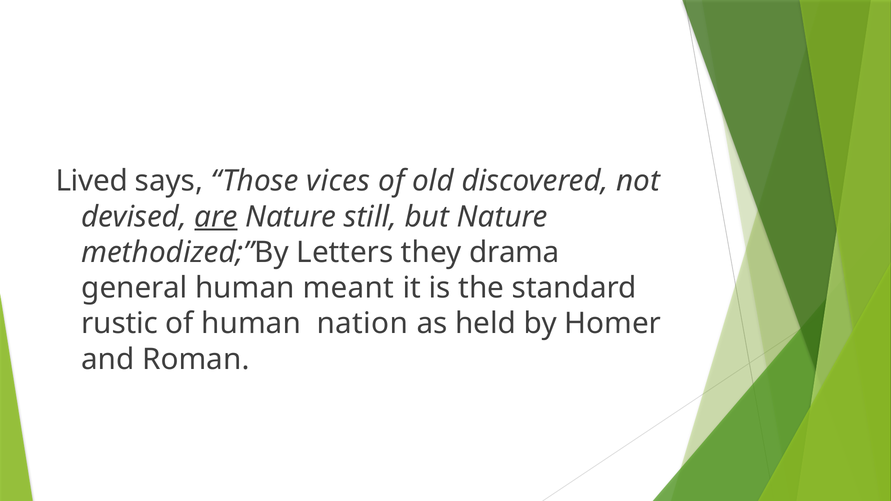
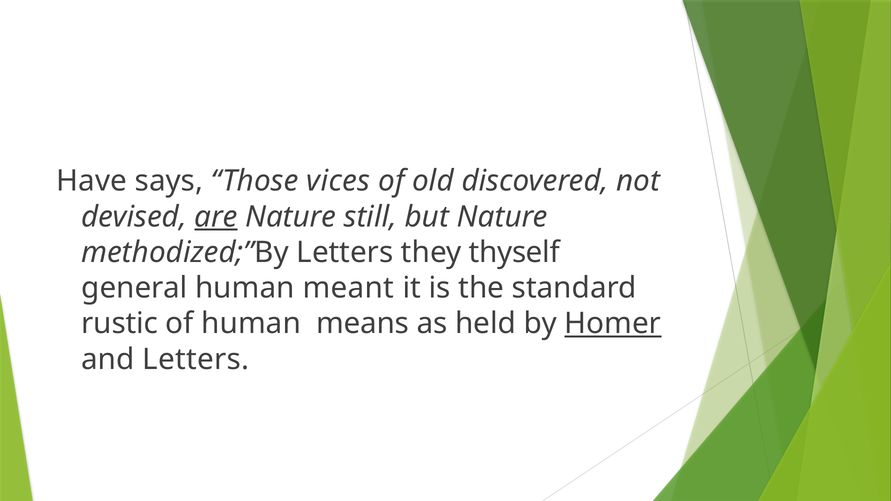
Lived: Lived -> Have (92, 181)
drama: drama -> thyself (514, 252)
nation: nation -> means (363, 324)
Homer underline: none -> present (613, 324)
and Roman: Roman -> Letters (196, 359)
